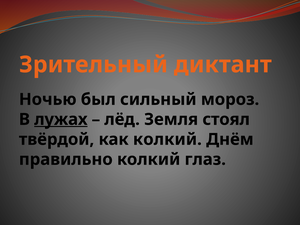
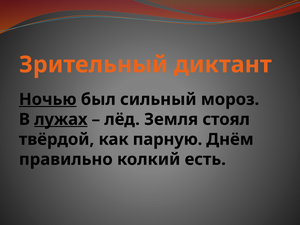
Ночью underline: none -> present (48, 99)
как колкий: колкий -> парную (167, 139)
глаз: глаз -> есть (205, 159)
